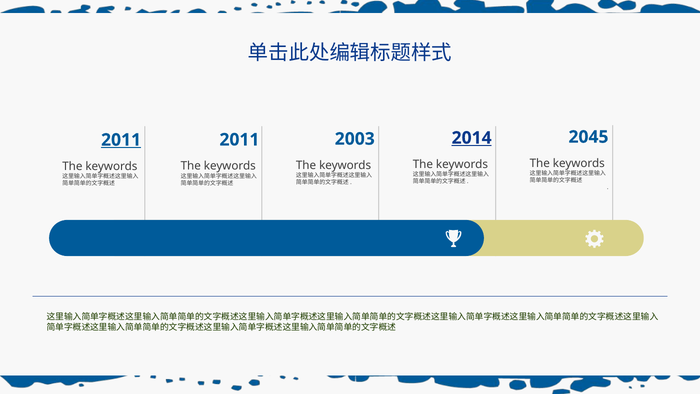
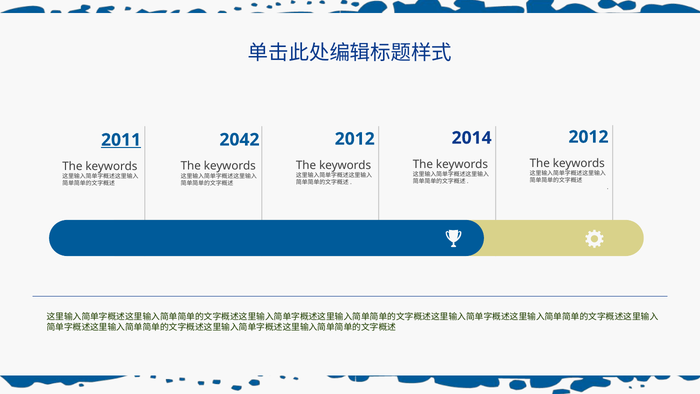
2045: 2045 -> 2012 (588, 137)
2014 underline: present -> none (472, 138)
2003: 2003 -> 2012 (355, 139)
2011: 2011 -> 2042 (239, 140)
